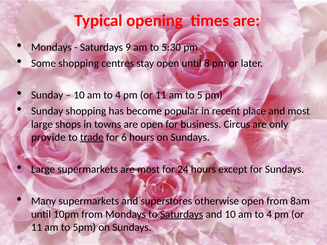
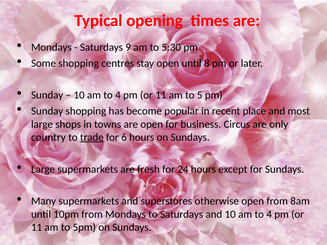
provide: provide -> country (48, 137)
are most: most -> fresh (148, 169)
Saturdays underline: present -> none (182, 214)
